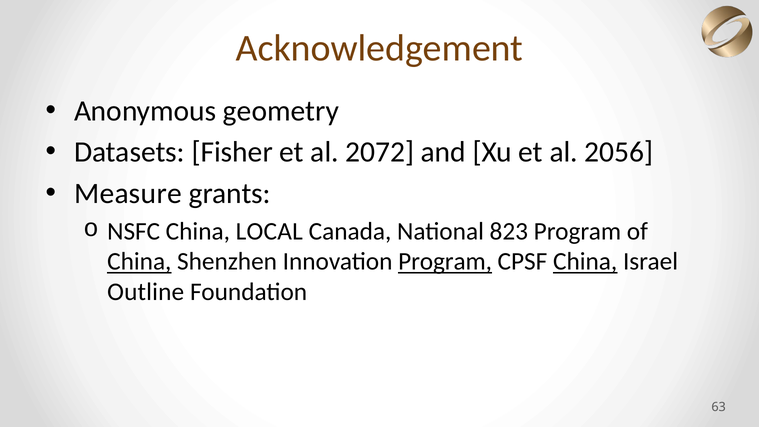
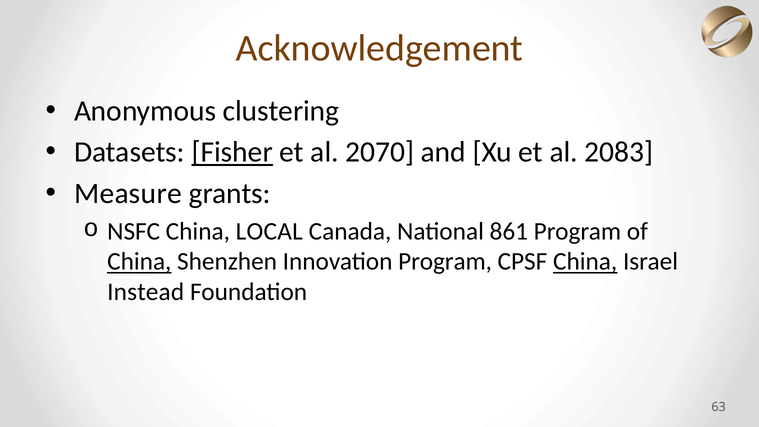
geometry: geometry -> clustering (281, 111)
Fisher underline: none -> present (232, 152)
2072: 2072 -> 2070 (380, 152)
2056: 2056 -> 2083 (619, 152)
823: 823 -> 861 (509, 231)
Program underline: present -> none (445, 262)
Outline: Outline -> Instead (146, 292)
